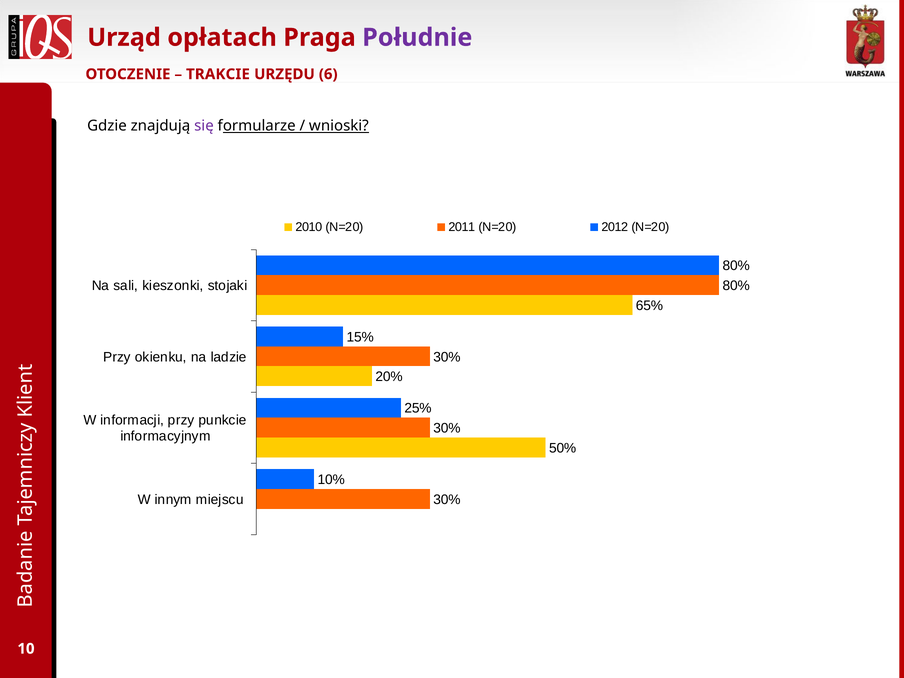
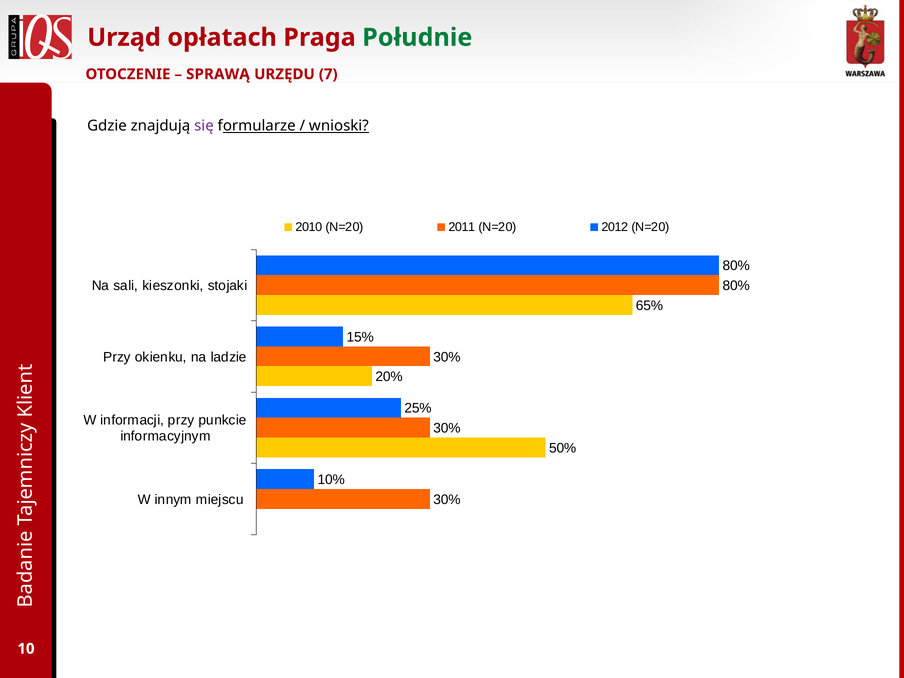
Południe colour: purple -> green (417, 37)
TRAKCIE: TRAKCIE -> SPRAWĄ (218, 74)
6: 6 -> 7 (328, 74)
